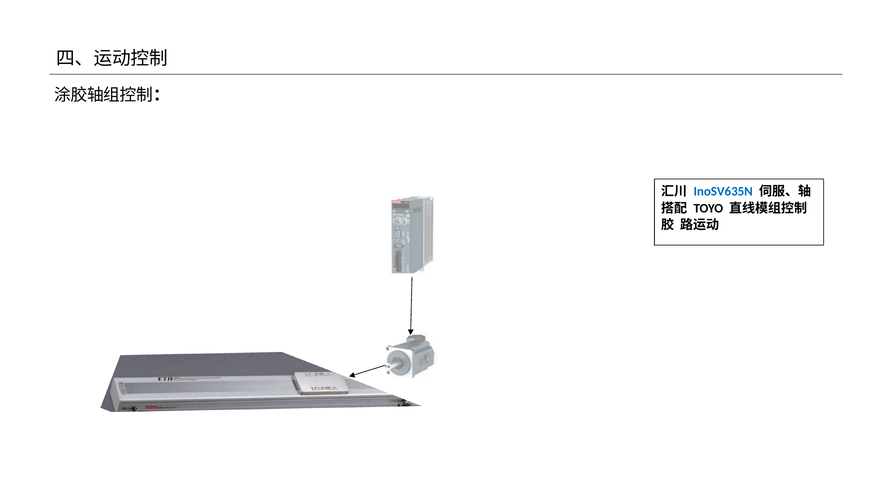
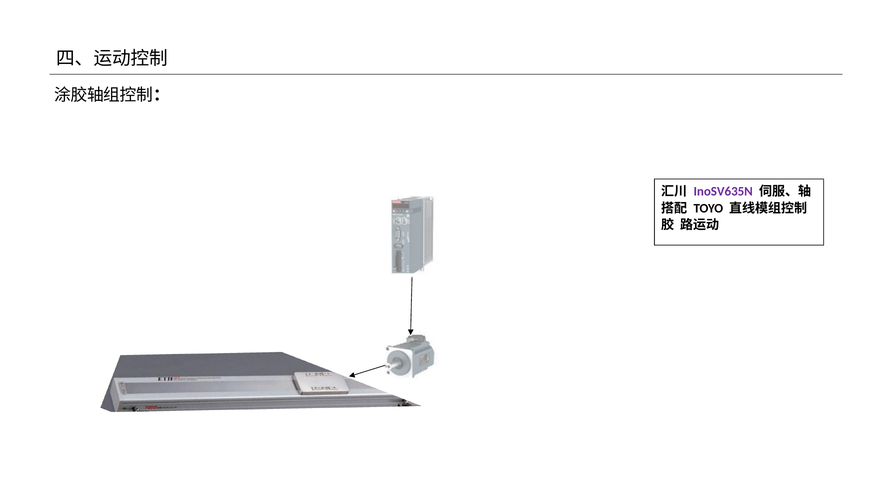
InoSV635N colour: blue -> purple (723, 191)
